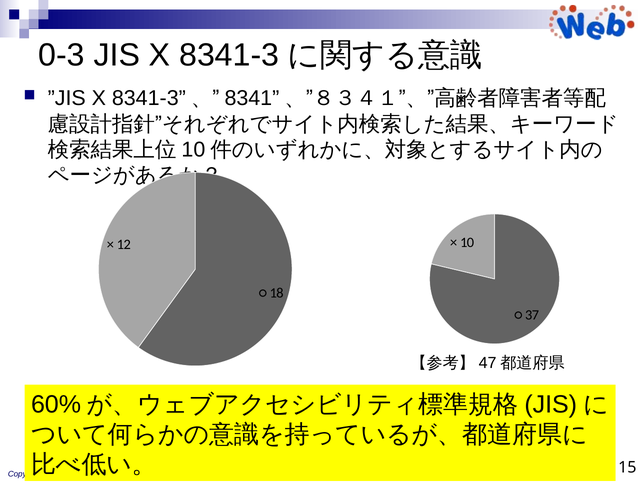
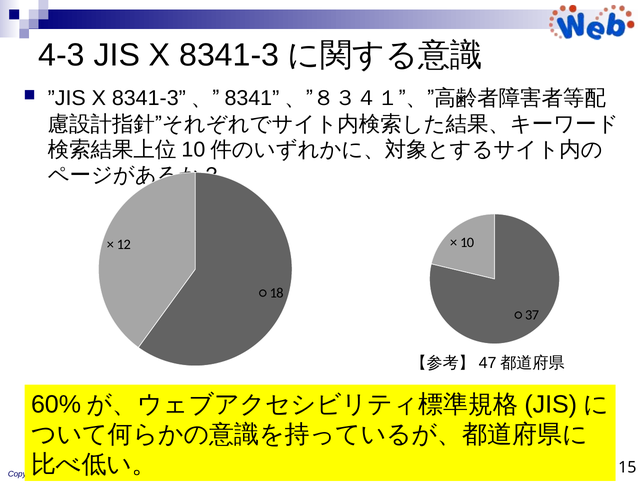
0-3: 0-3 -> 4-3 (61, 55)
